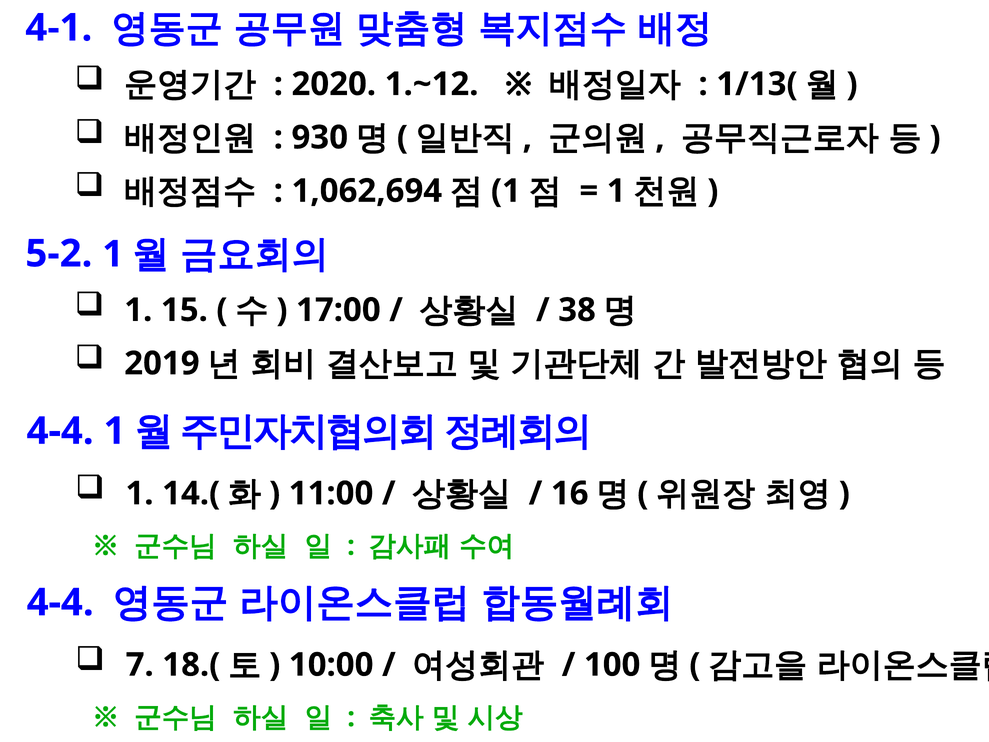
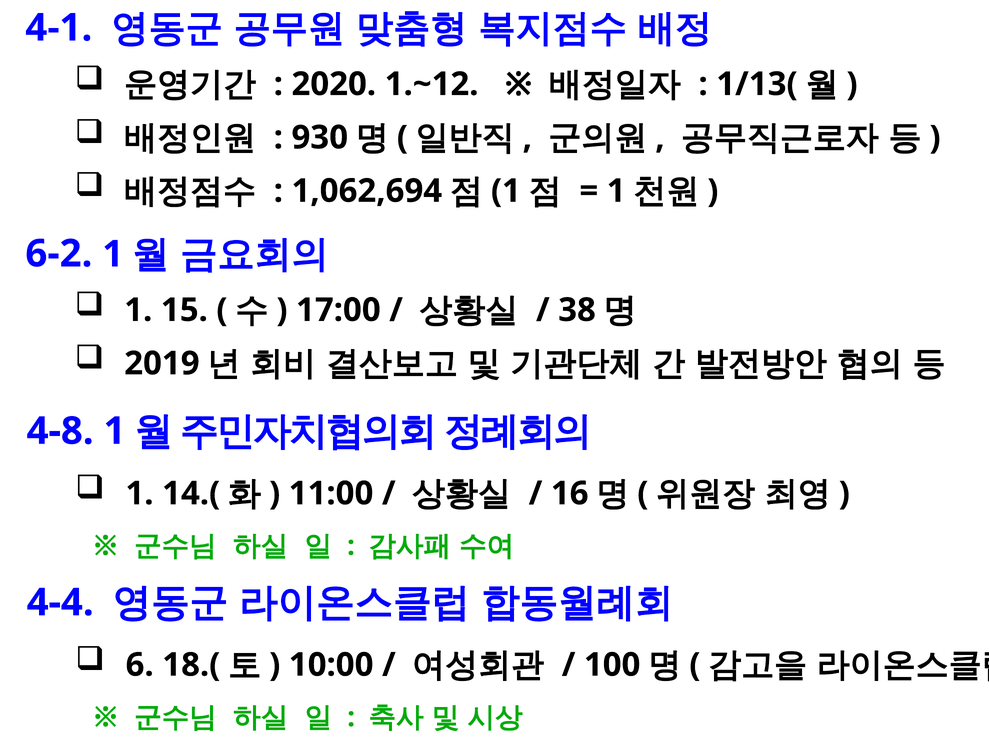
5-2: 5-2 -> 6-2 (59, 254)
4-4: 4-4 -> 4-8 (60, 431)
7: 7 -> 6 (140, 665)
